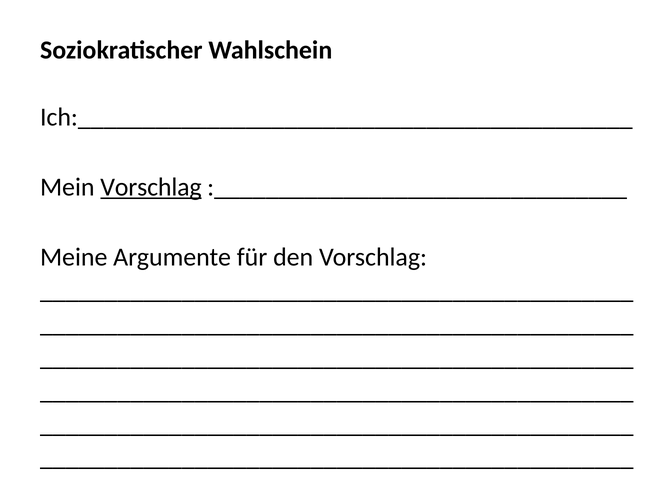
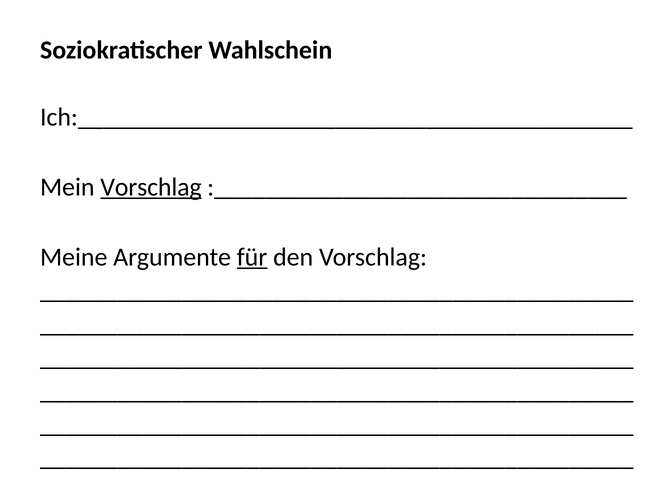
für underline: none -> present (252, 257)
